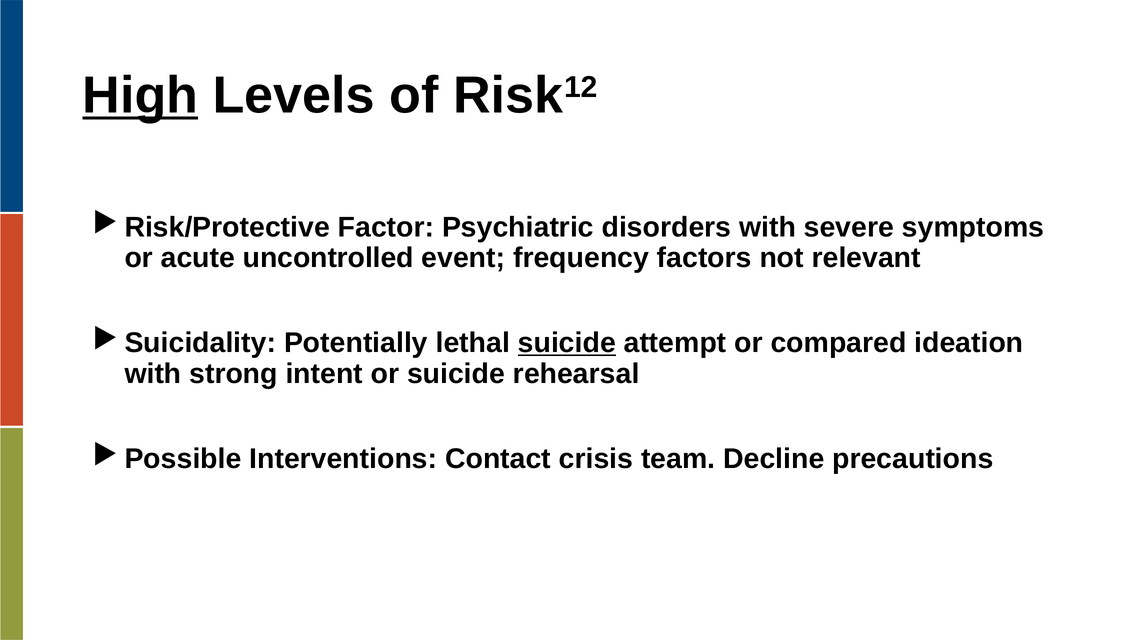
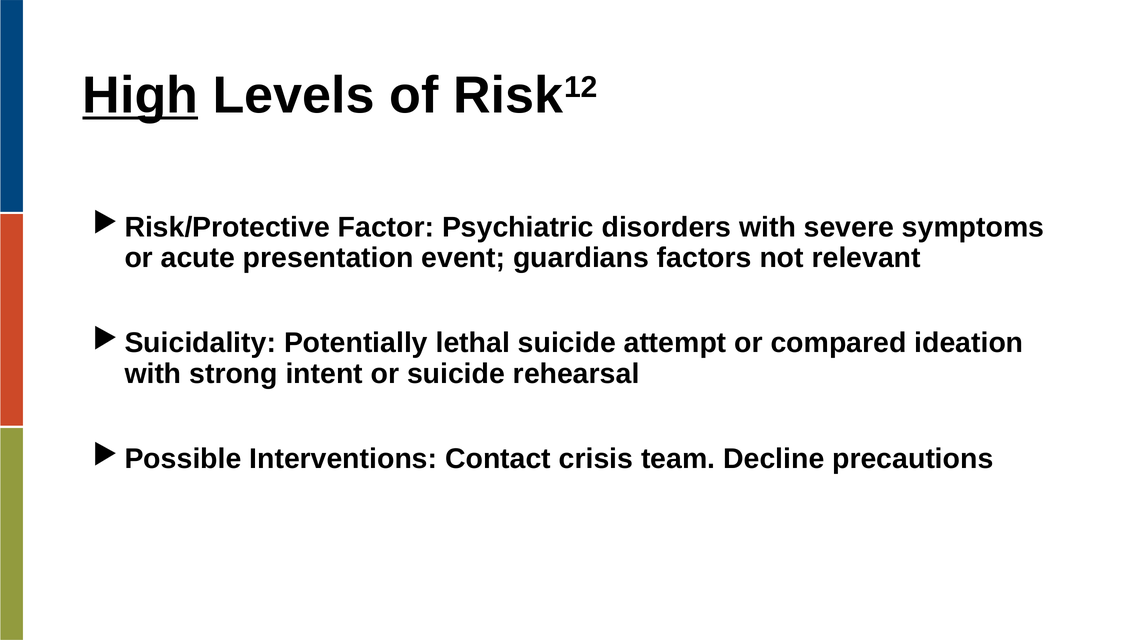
uncontrolled: uncontrolled -> presentation (328, 258)
frequency: frequency -> guardians (581, 258)
suicide underline: present -> none (567, 343)
